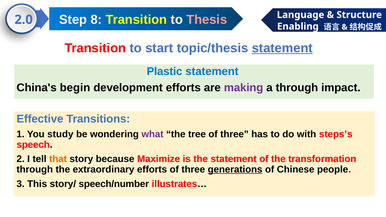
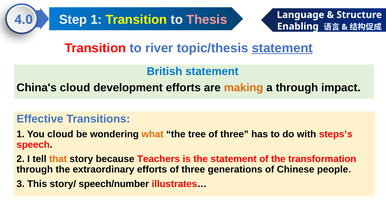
Step 8: 8 -> 1 (96, 20)
2.0: 2.0 -> 4.0 (24, 20)
start: start -> river (159, 48)
Plastic: Plastic -> British (164, 71)
China's begin: begin -> cloud (75, 88)
making colour: purple -> orange (244, 88)
You study: study -> cloud (60, 134)
what colour: purple -> orange (152, 134)
Maximize: Maximize -> Teachers (159, 159)
generations underline: present -> none (235, 170)
